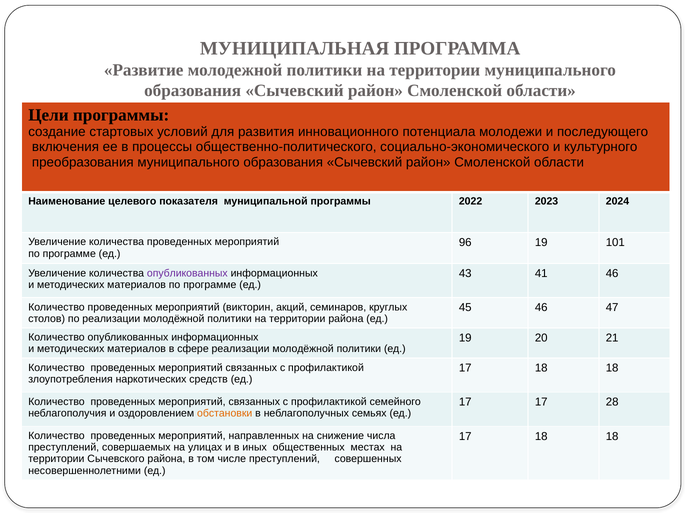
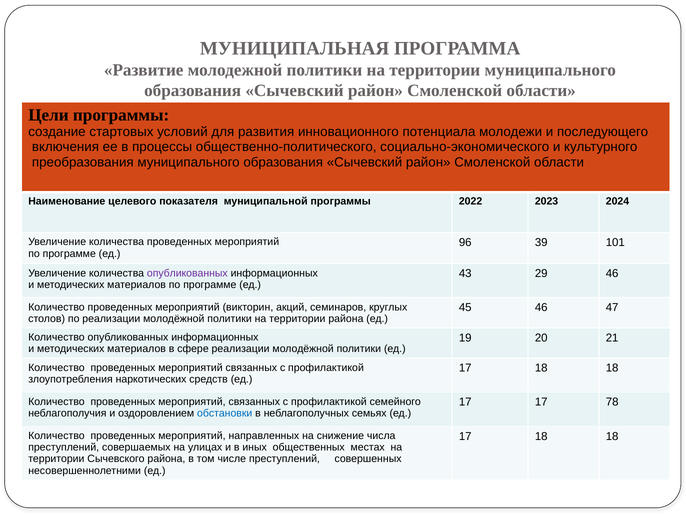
96 19: 19 -> 39 (541, 242)
41: 41 -> 29 (541, 273)
28: 28 -> 78 (612, 402)
обстановки colour: orange -> blue (225, 413)
